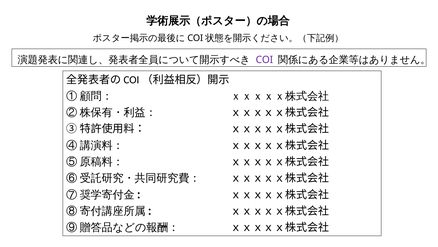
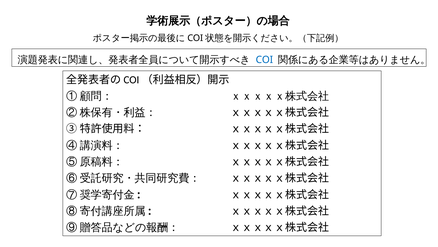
COI colour: purple -> blue (264, 60)
